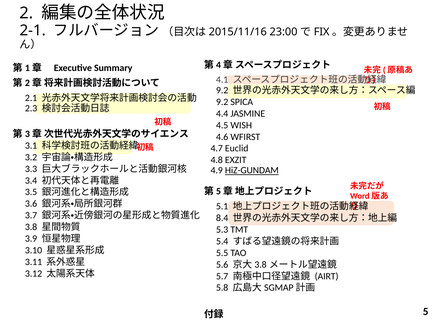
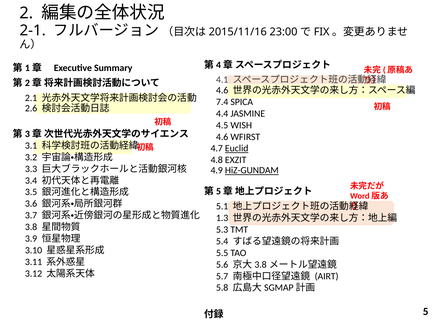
9.2: 9.2 -> 4.6 (222, 90)
9.2: 9.2 -> 7.4 (222, 102)
2.3: 2.3 -> 2.6 (31, 109)
Euclid underline: none -> present (237, 149)
8.4: 8.4 -> 1.3 (222, 219)
